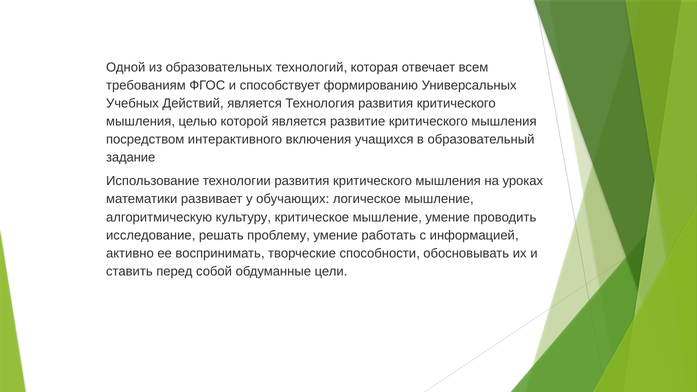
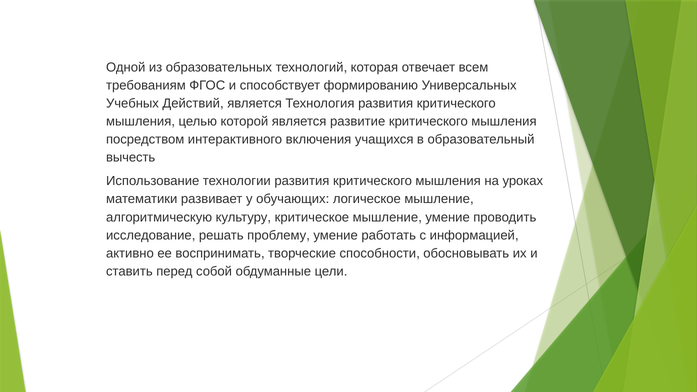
задание: задание -> вычесть (131, 158)
